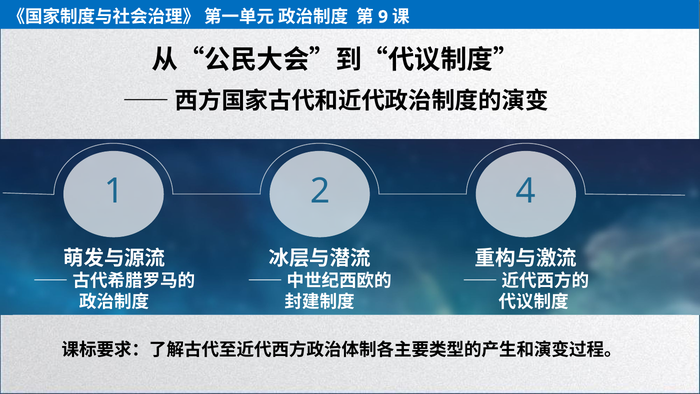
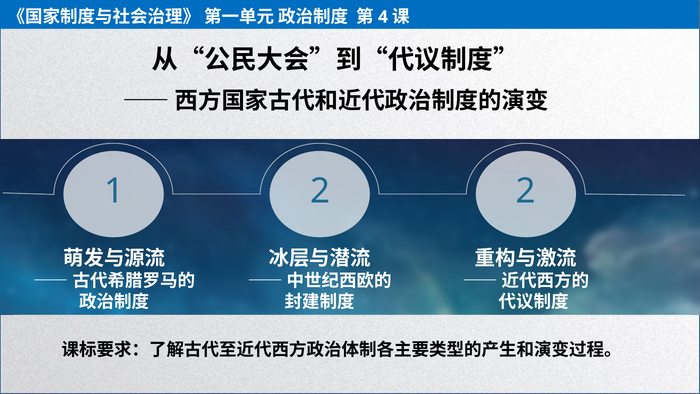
9: 9 -> 4 (383, 17)
2 4: 4 -> 2 (526, 191)
